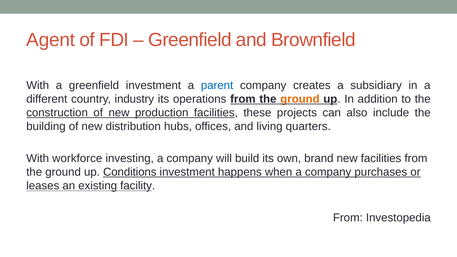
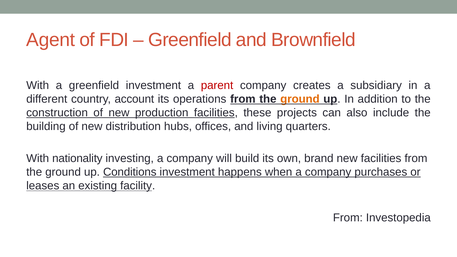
parent colour: blue -> red (217, 85)
industry: industry -> account (134, 99)
workforce: workforce -> nationality (77, 158)
